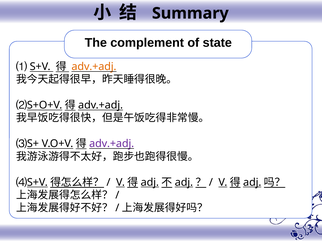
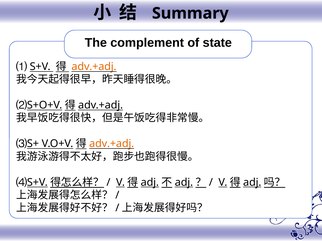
adv.+adj colour: purple -> orange (112, 144)
